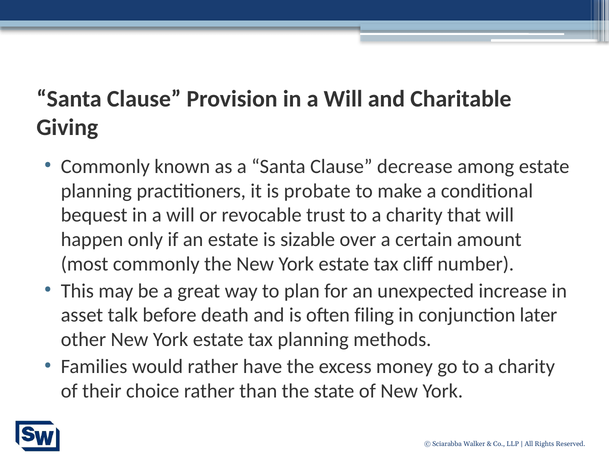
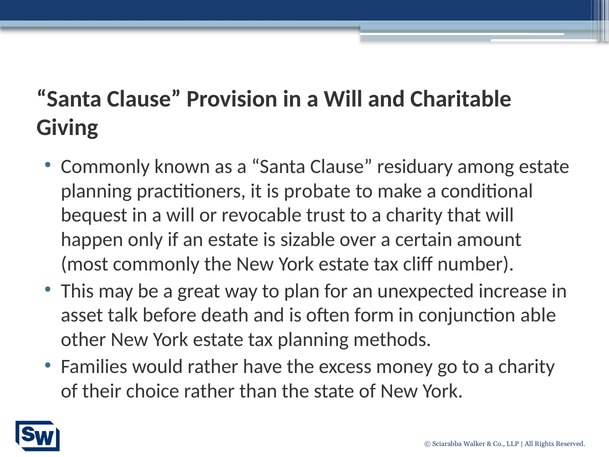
decrease: decrease -> residuary (415, 166)
filing: filing -> form (374, 315)
later: later -> able (538, 315)
